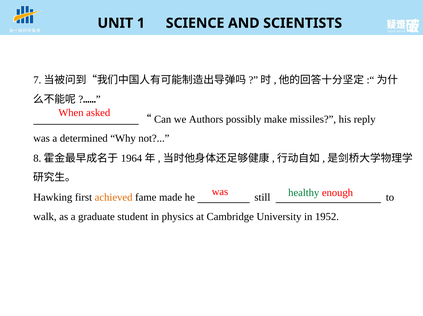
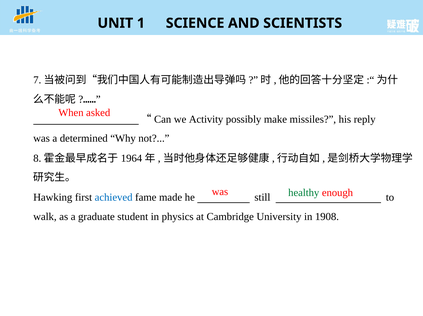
Authors: Authors -> Activity (206, 119)
achieved colour: orange -> blue (114, 198)
1952: 1952 -> 1908 (327, 217)
